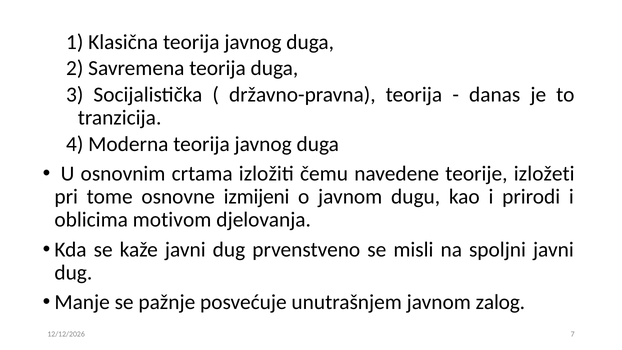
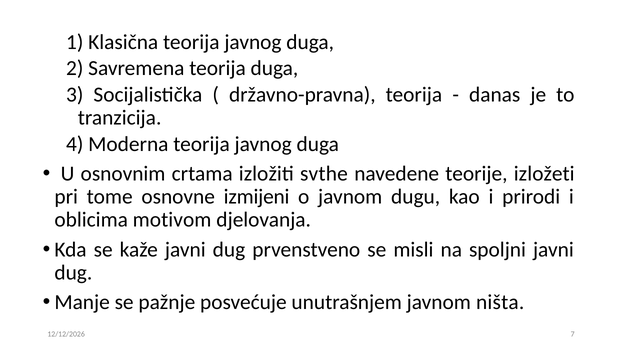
čemu: čemu -> svthe (324, 174)
zalog: zalog -> ništa (500, 302)
